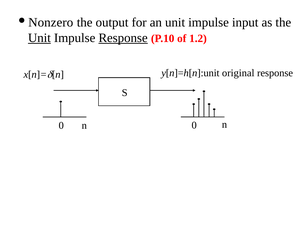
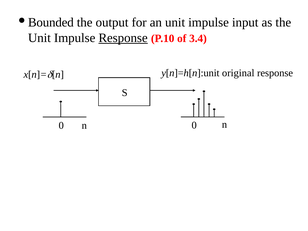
Nonzero: Nonzero -> Bounded (51, 22)
Unit underline: present -> none (39, 38)
1.2: 1.2 -> 3.4 (198, 38)
